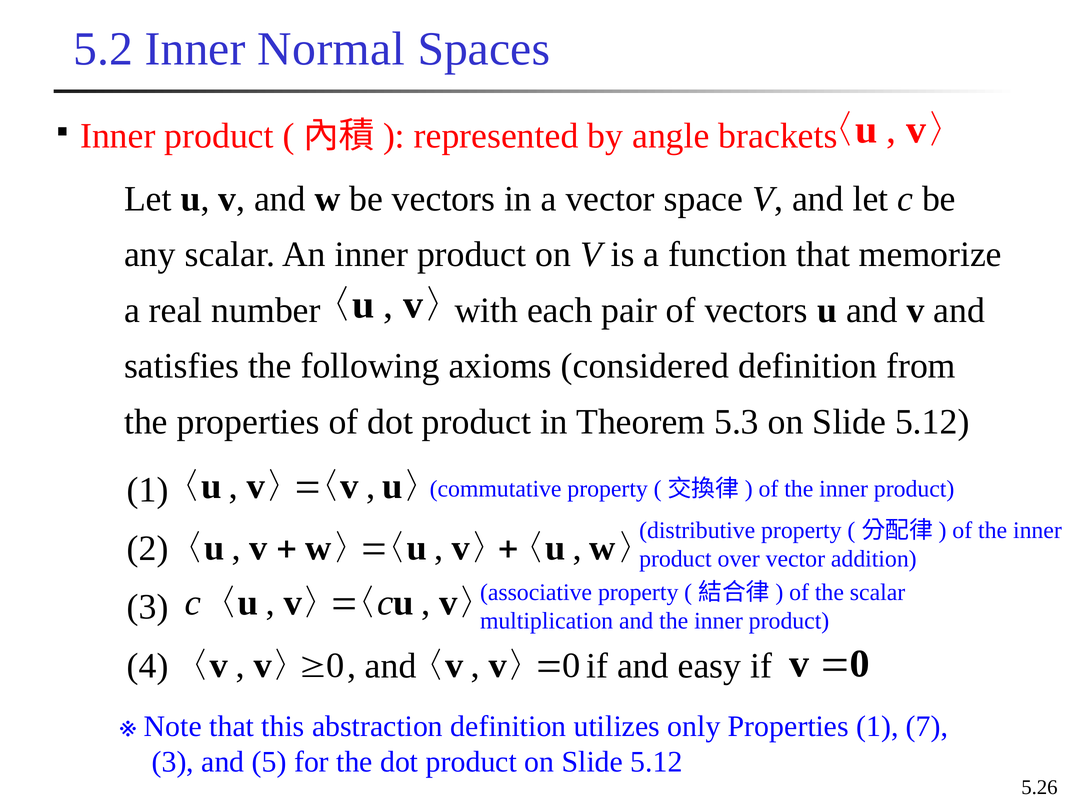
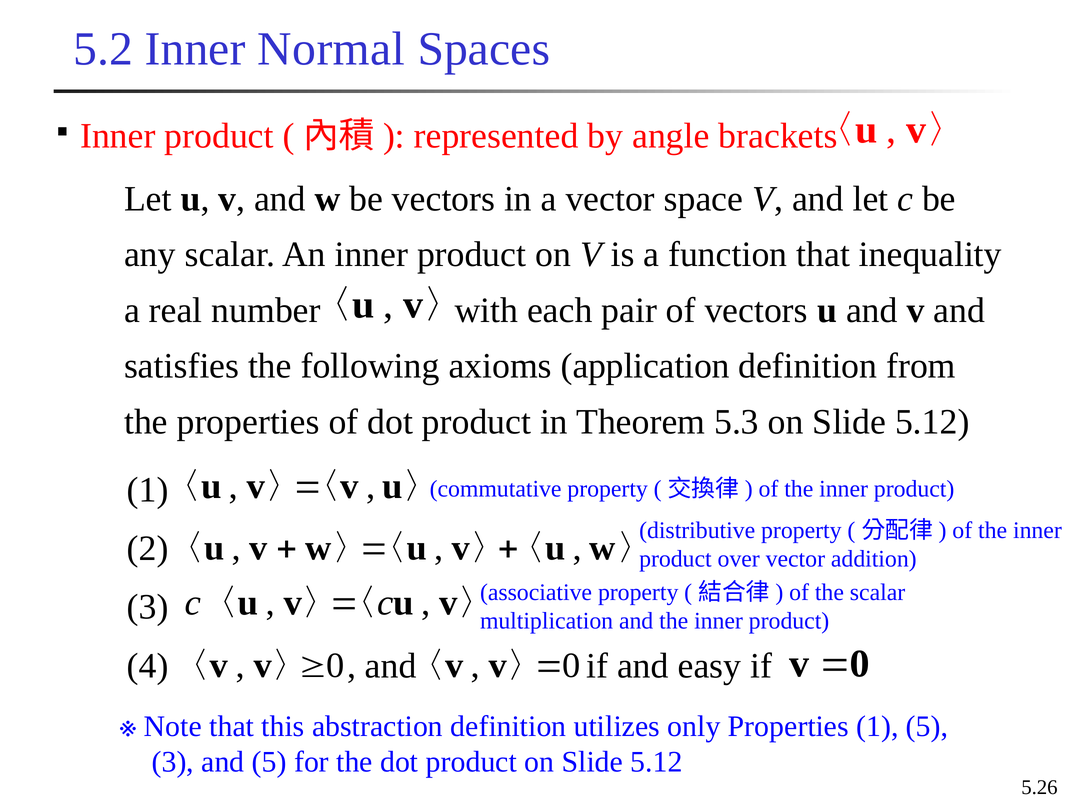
memorize: memorize -> inequality (930, 255)
considered: considered -> application (645, 366)
1 7: 7 -> 5 (927, 727)
